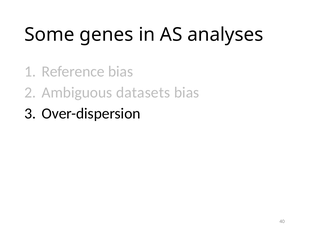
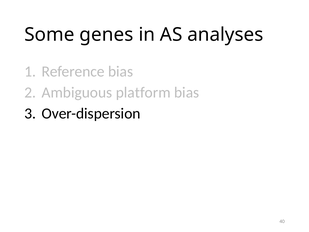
datasets: datasets -> platform (143, 92)
